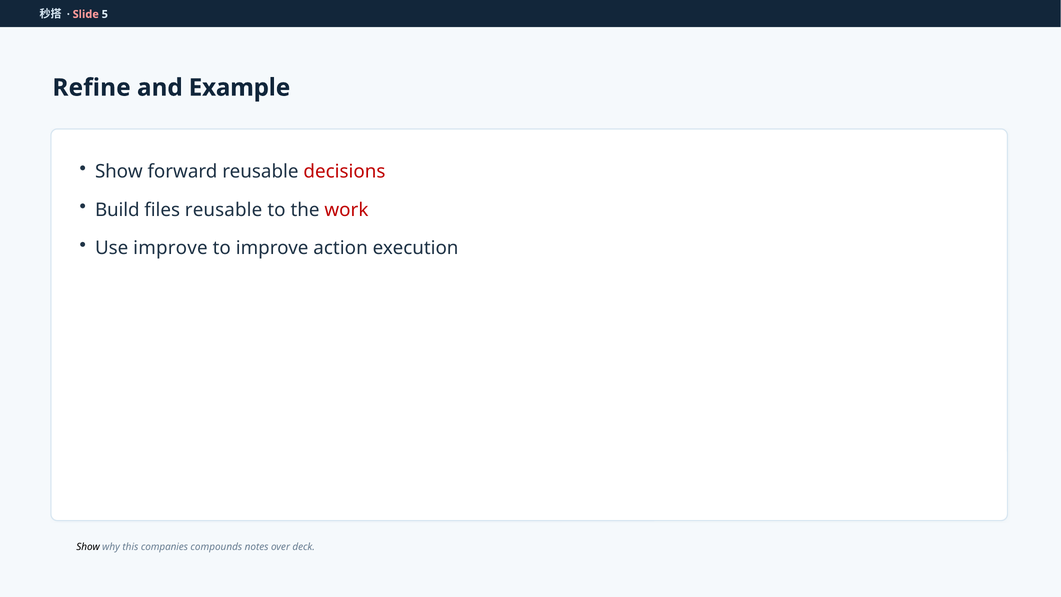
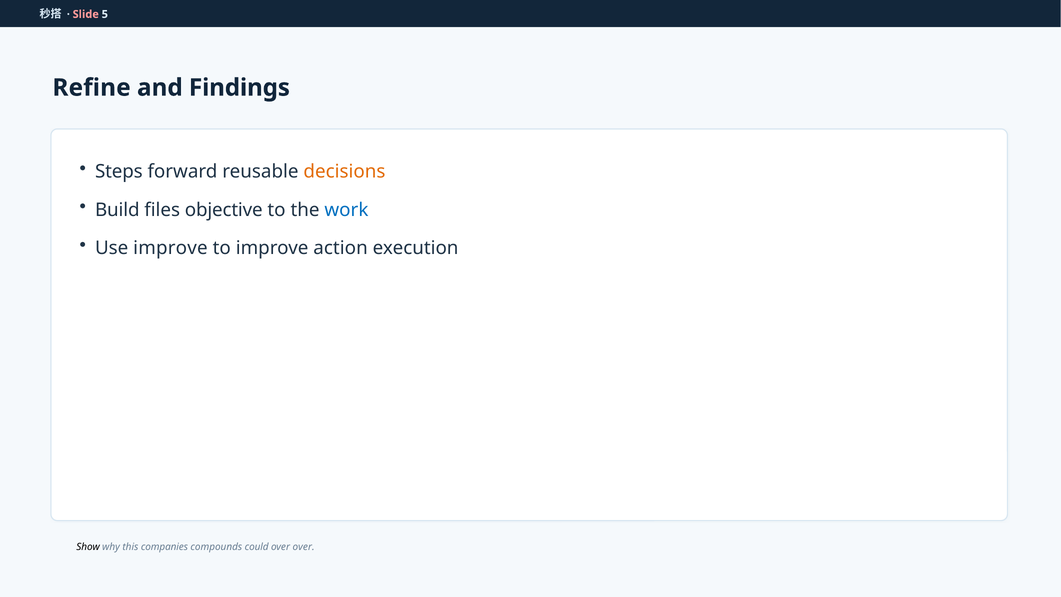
Example: Example -> Findings (239, 88)
Show: Show -> Steps (119, 172)
decisions colour: red -> orange (344, 172)
files reusable: reusable -> objective (224, 210)
work colour: red -> blue (346, 210)
notes: notes -> could (257, 547)
over deck: deck -> over (304, 547)
